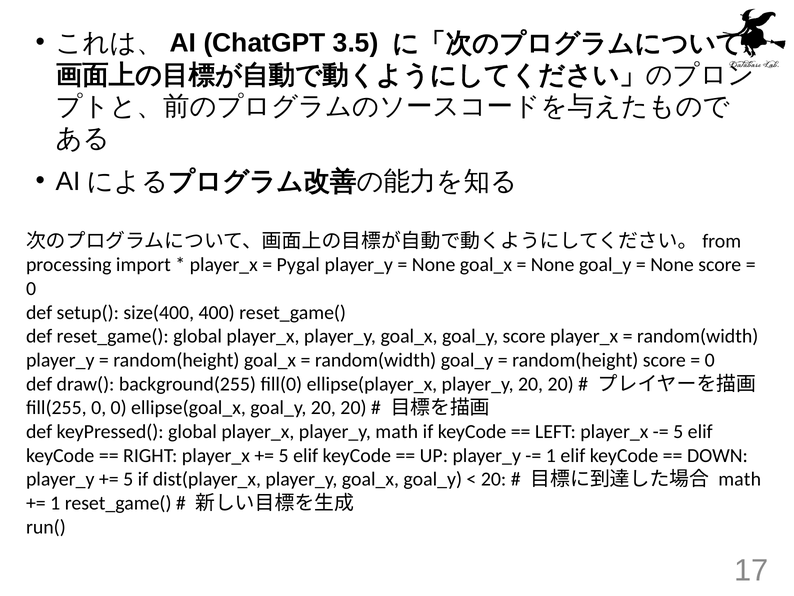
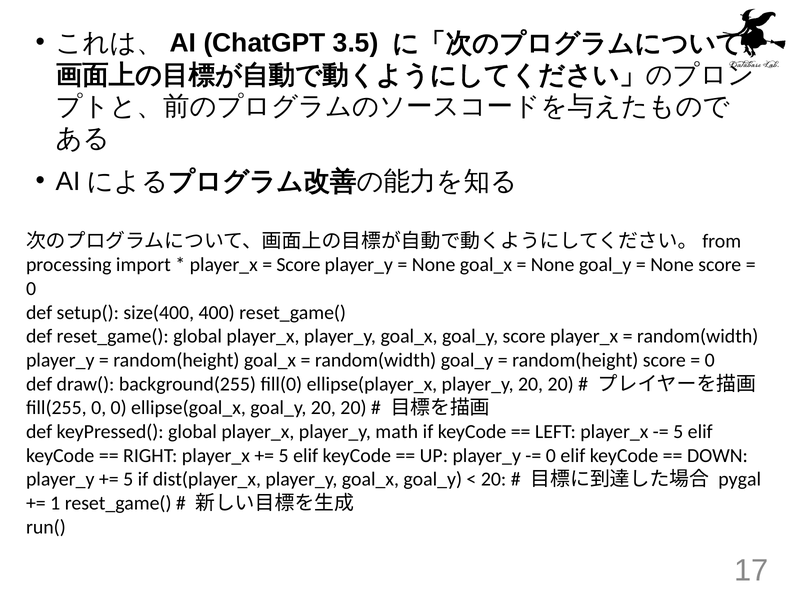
Pygal: Pygal -> Score (298, 265)
1: 1 -> 0 (551, 455)
math: math -> pygal (740, 479)
